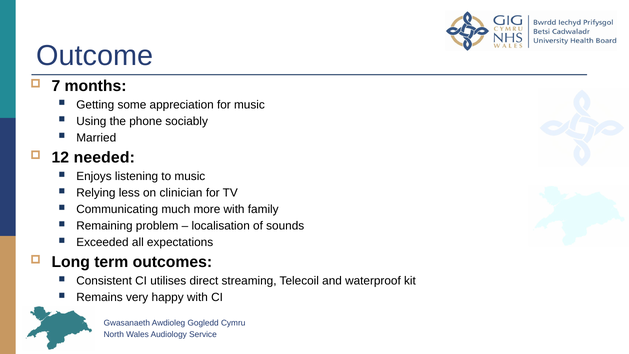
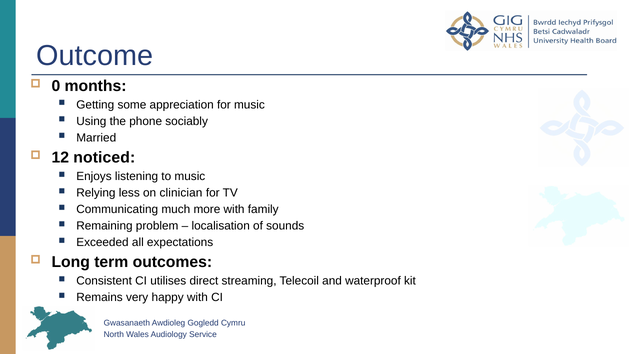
7: 7 -> 0 (56, 86)
needed: needed -> noticed (104, 158)
